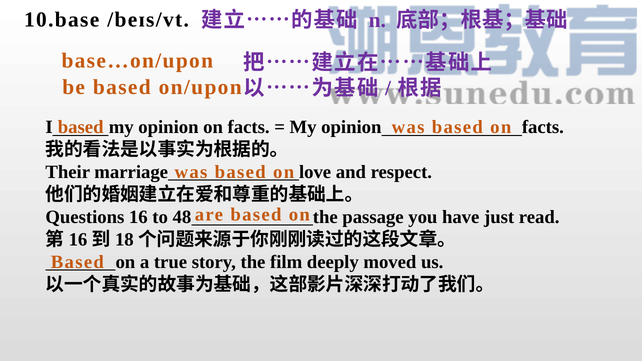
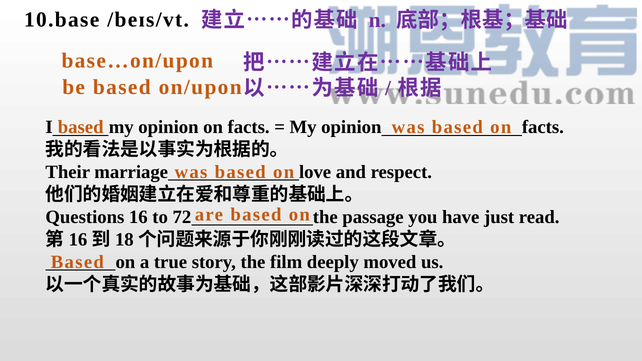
48: 48 -> 72 (182, 217)
